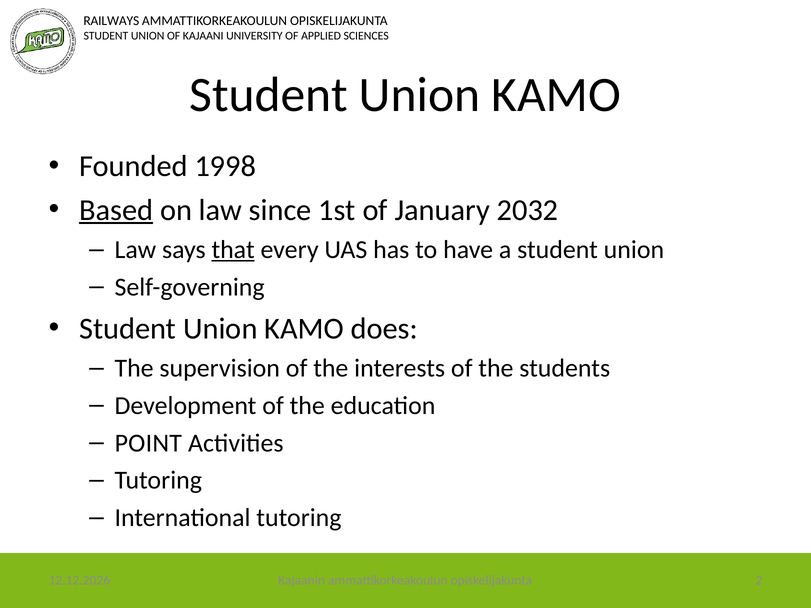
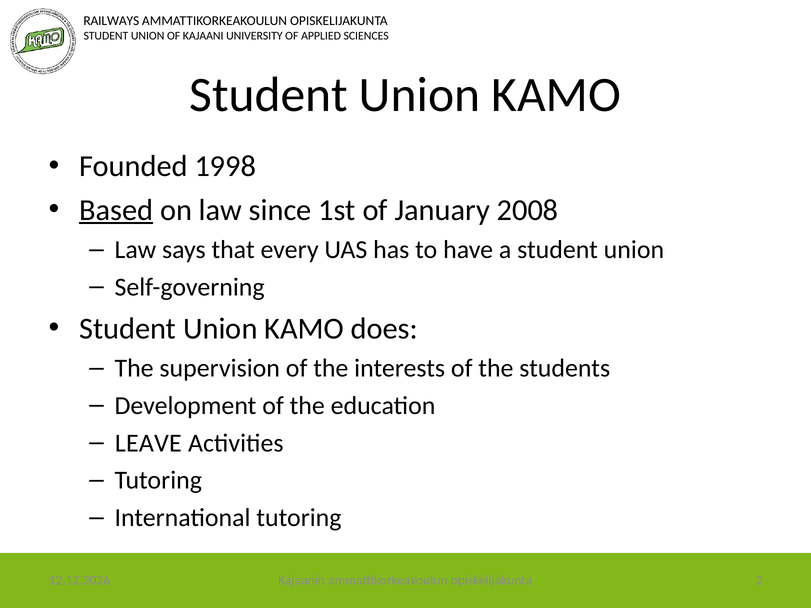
2032: 2032 -> 2008 (528, 210)
that underline: present -> none (233, 250)
POINT: POINT -> LEAVE (148, 443)
